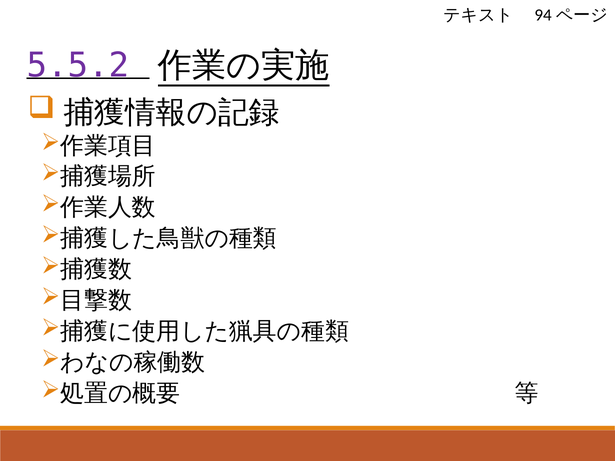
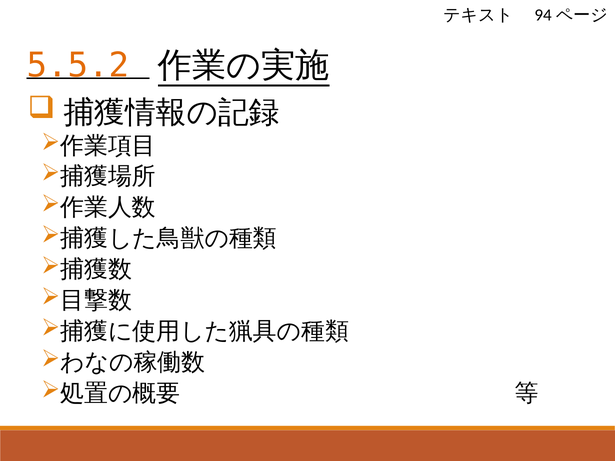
5.5.2 colour: purple -> orange (78, 66)
